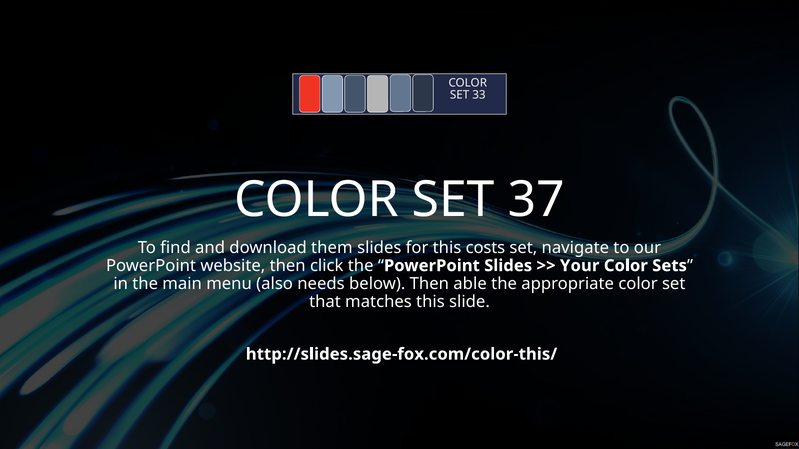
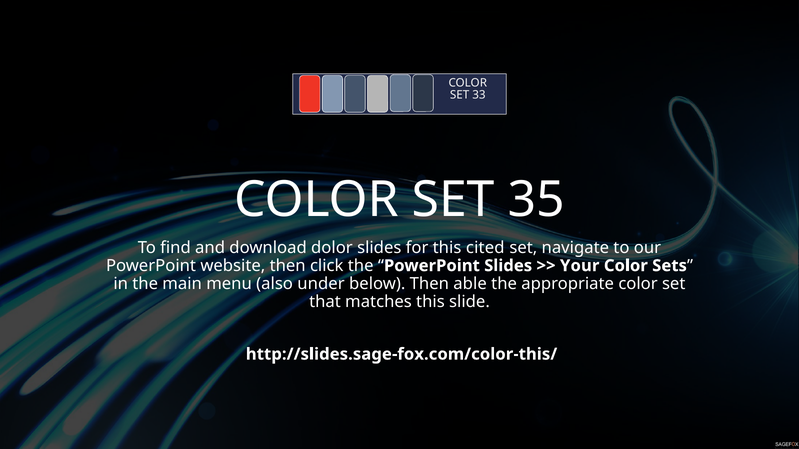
37: 37 -> 35 (536, 200)
them: them -> dolor (332, 248)
costs: costs -> cited (485, 248)
needs: needs -> under (321, 284)
